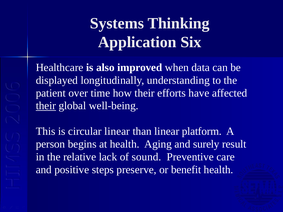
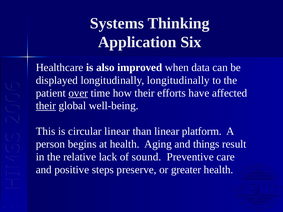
longitudinally understanding: understanding -> longitudinally (178, 80)
over underline: none -> present (78, 93)
surely: surely -> things (206, 144)
benefit: benefit -> greater (186, 170)
